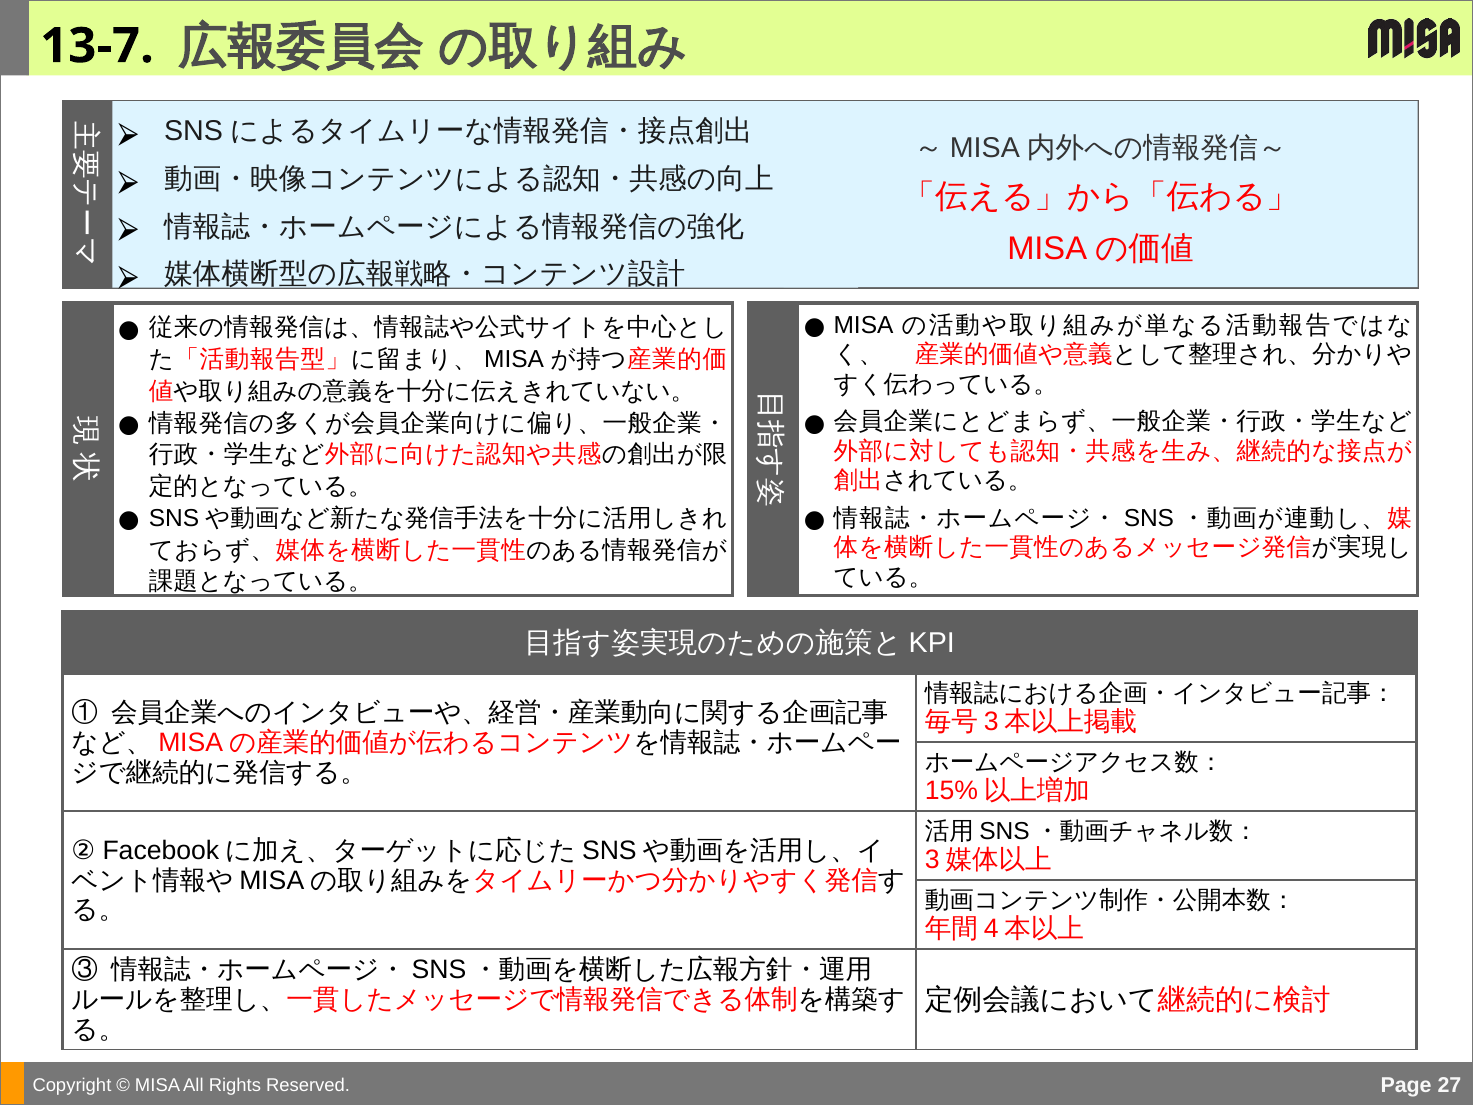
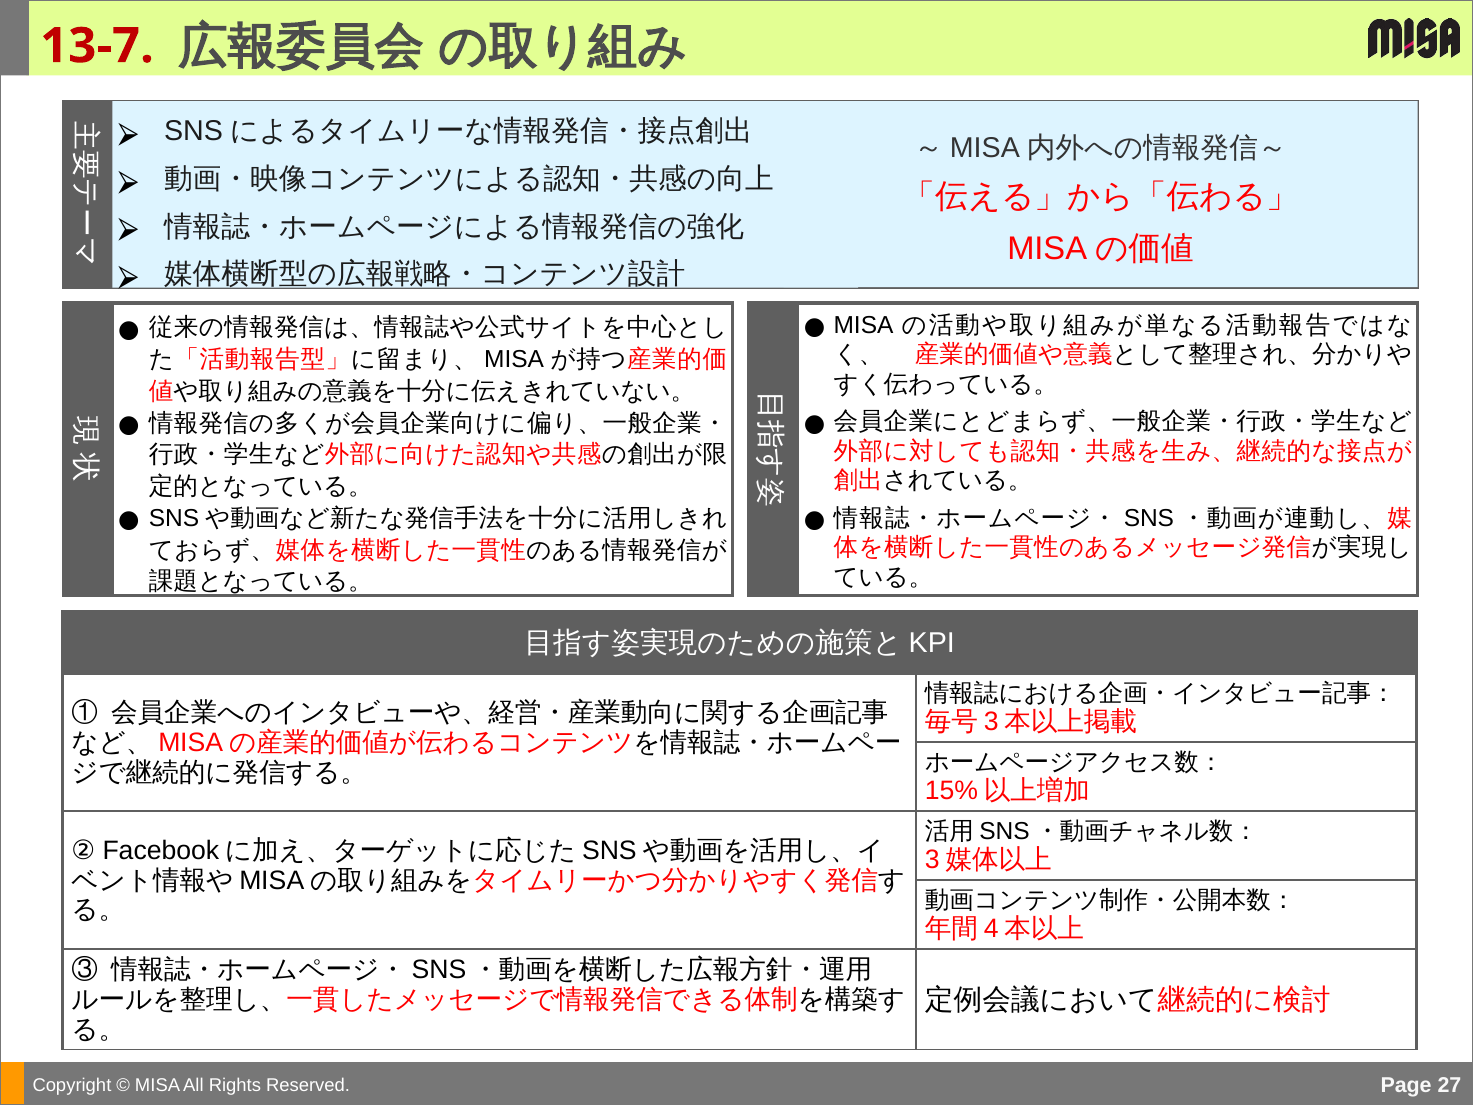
13-7 colour: black -> red (97, 46)
